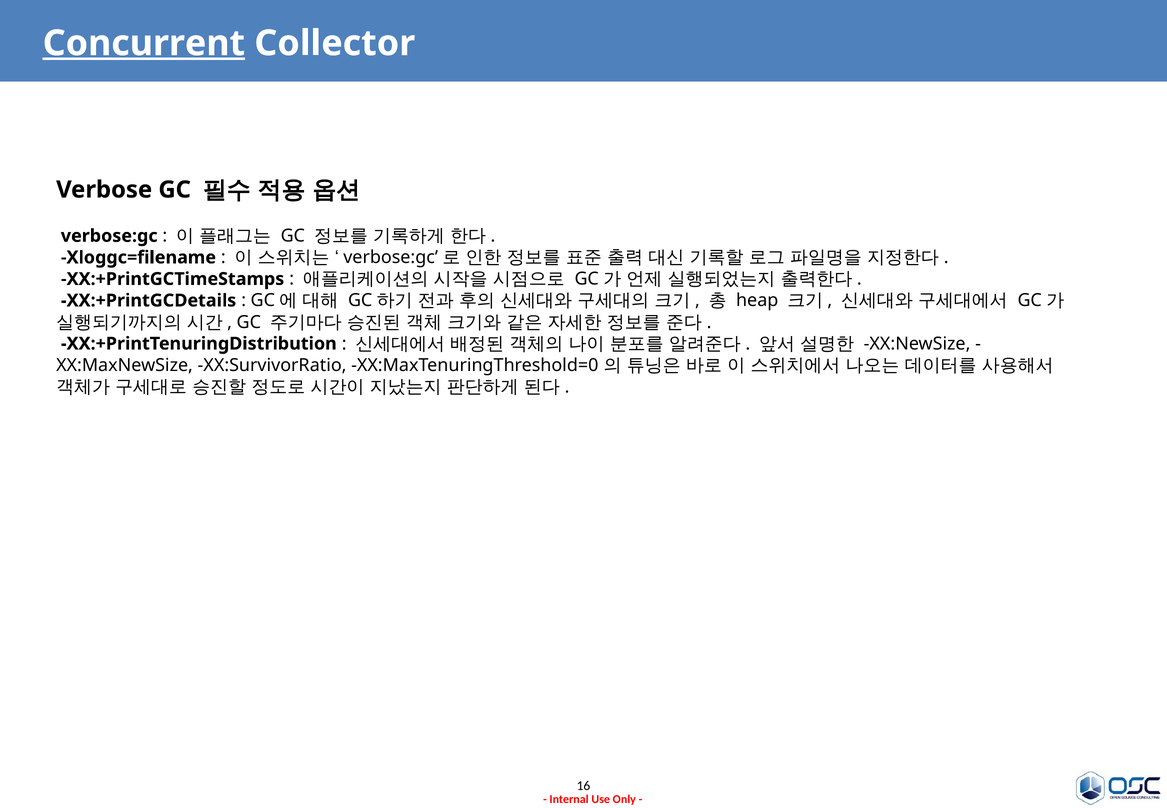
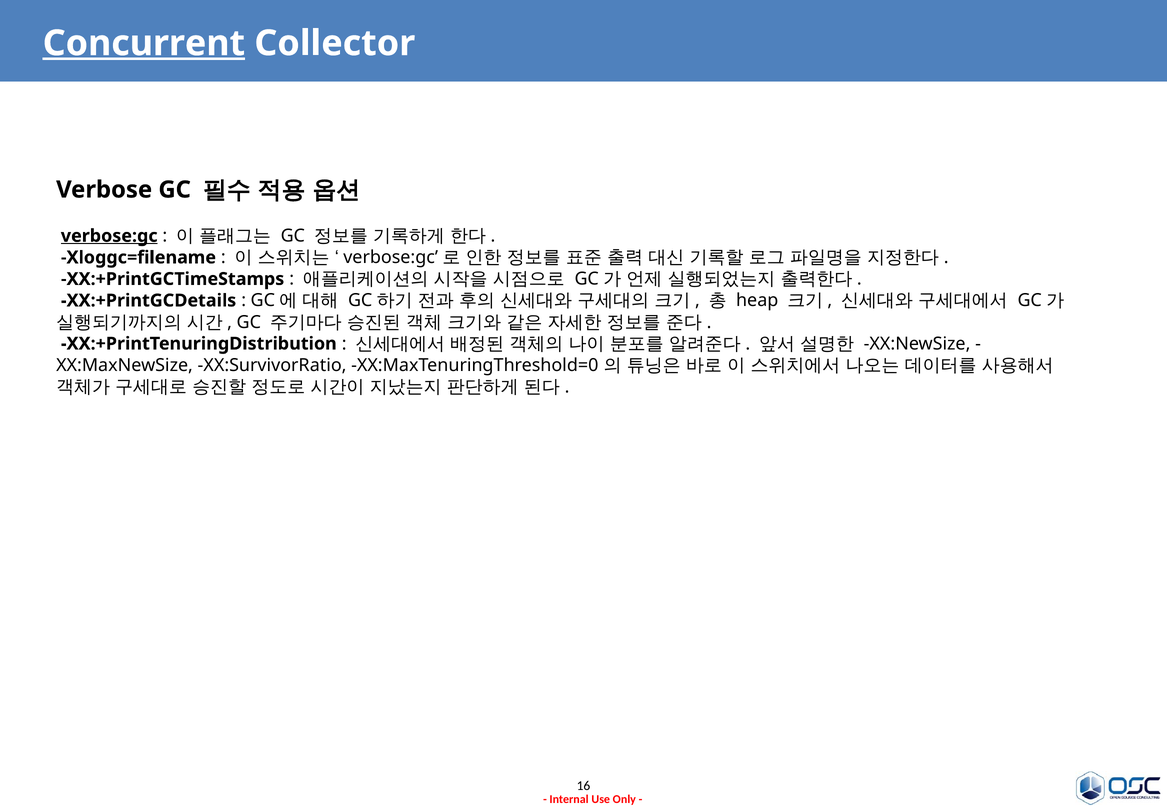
verbose:gc underline: none -> present (109, 236)
